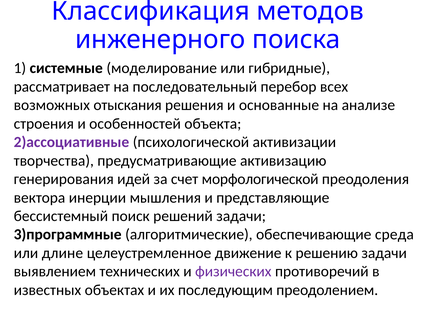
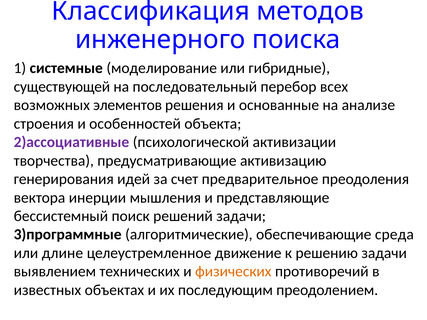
рассматривает: рассматривает -> существующей (62, 87)
отыскания: отыскания -> элементов (128, 105)
морфологической: морфологической -> предварительное (260, 179)
физических colour: purple -> orange (233, 272)
